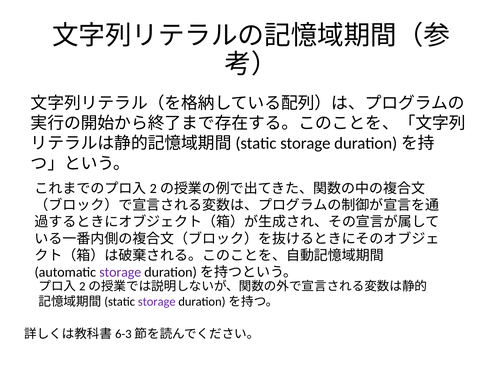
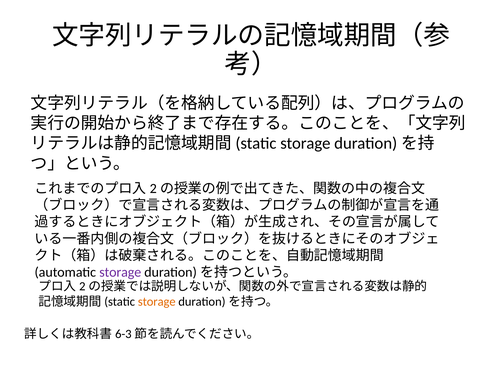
storage colour: purple -> orange (157, 301)
